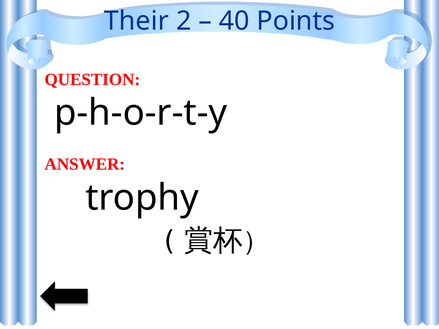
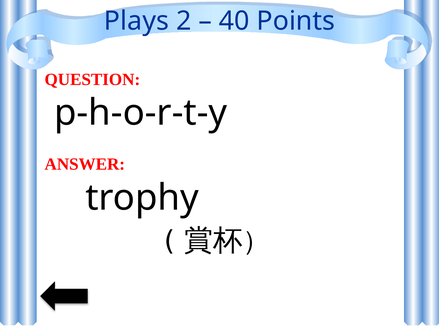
Their: Their -> Plays (136, 21)
